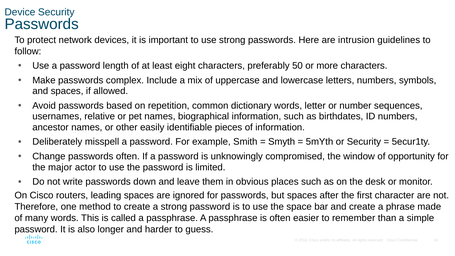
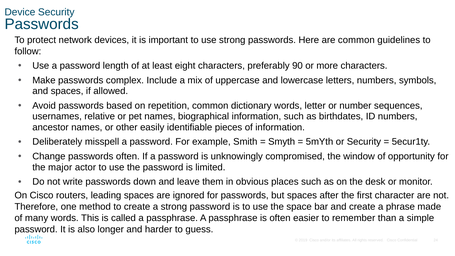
are intrusion: intrusion -> common (356, 40)
50: 50 -> 90 (297, 66)
